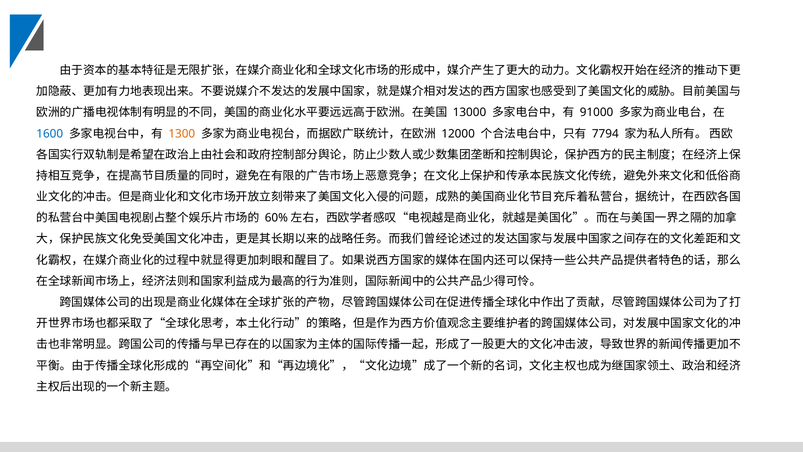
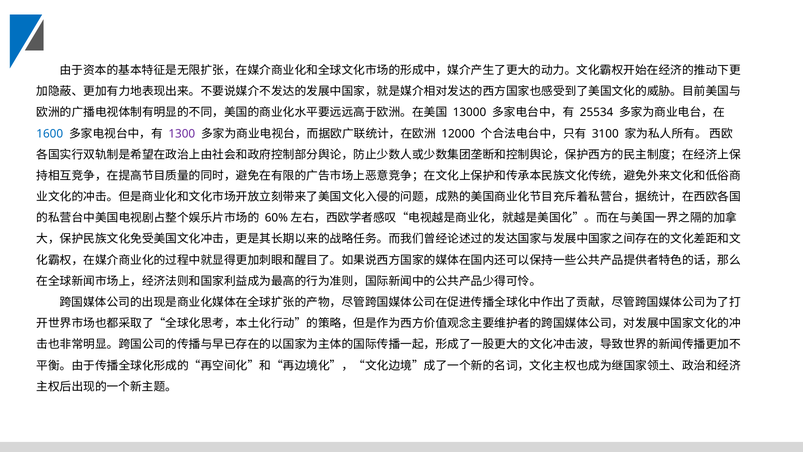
91000: 91000 -> 25534 (597, 112)
1300 colour: orange -> purple (182, 134)
7794: 7794 -> 3100 (605, 134)
